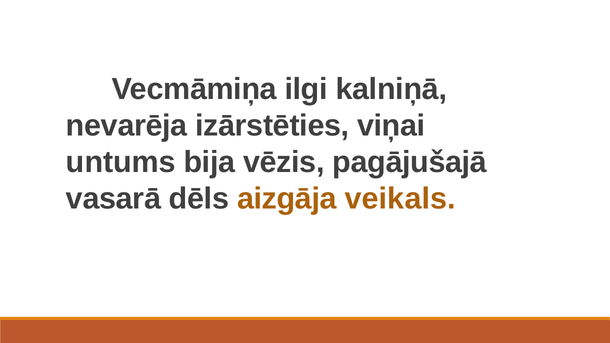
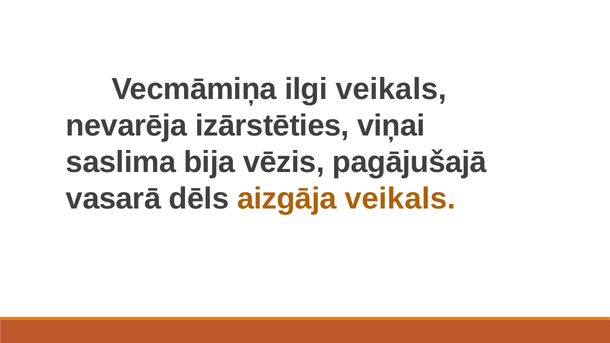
ilgi kalniņā: kalniņā -> veikals (391, 89)
untums: untums -> saslima (121, 162)
